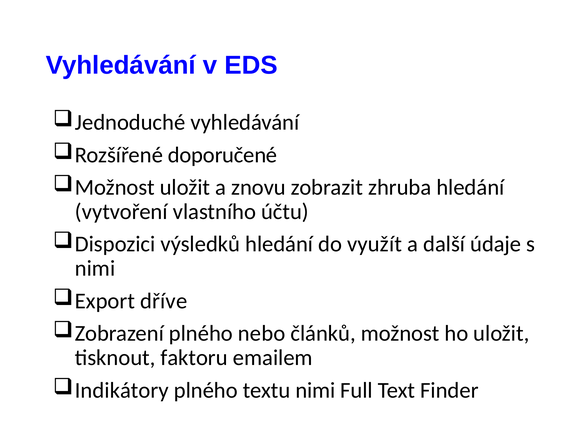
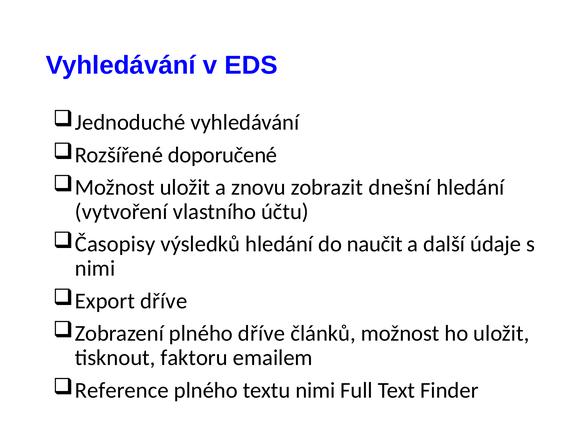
zhruba: zhruba -> dnešní (400, 188)
Dispozici: Dispozici -> Časopisy (115, 244)
využít: využít -> naučit (375, 244)
plného nebo: nebo -> dříve (262, 334)
Indikátory: Indikátory -> Reference (122, 391)
